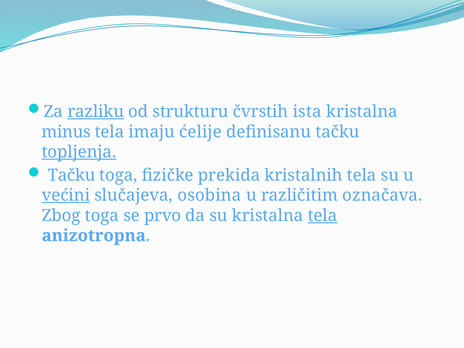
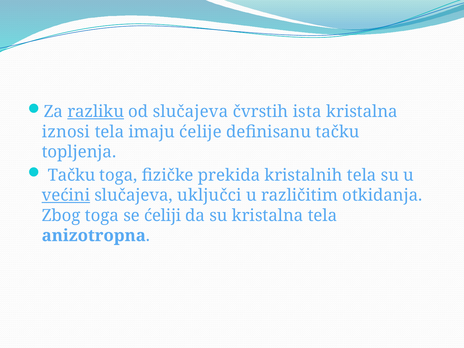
od strukturu: strukturu -> slučajeva (190, 112)
minus: minus -> iznosi (66, 132)
topljenja underline: present -> none (79, 152)
osobina: osobina -> uključci (209, 195)
označava: označava -> otkidanja (382, 195)
prvo: prvo -> ćeliji (163, 216)
tela underline: present -> none (322, 216)
